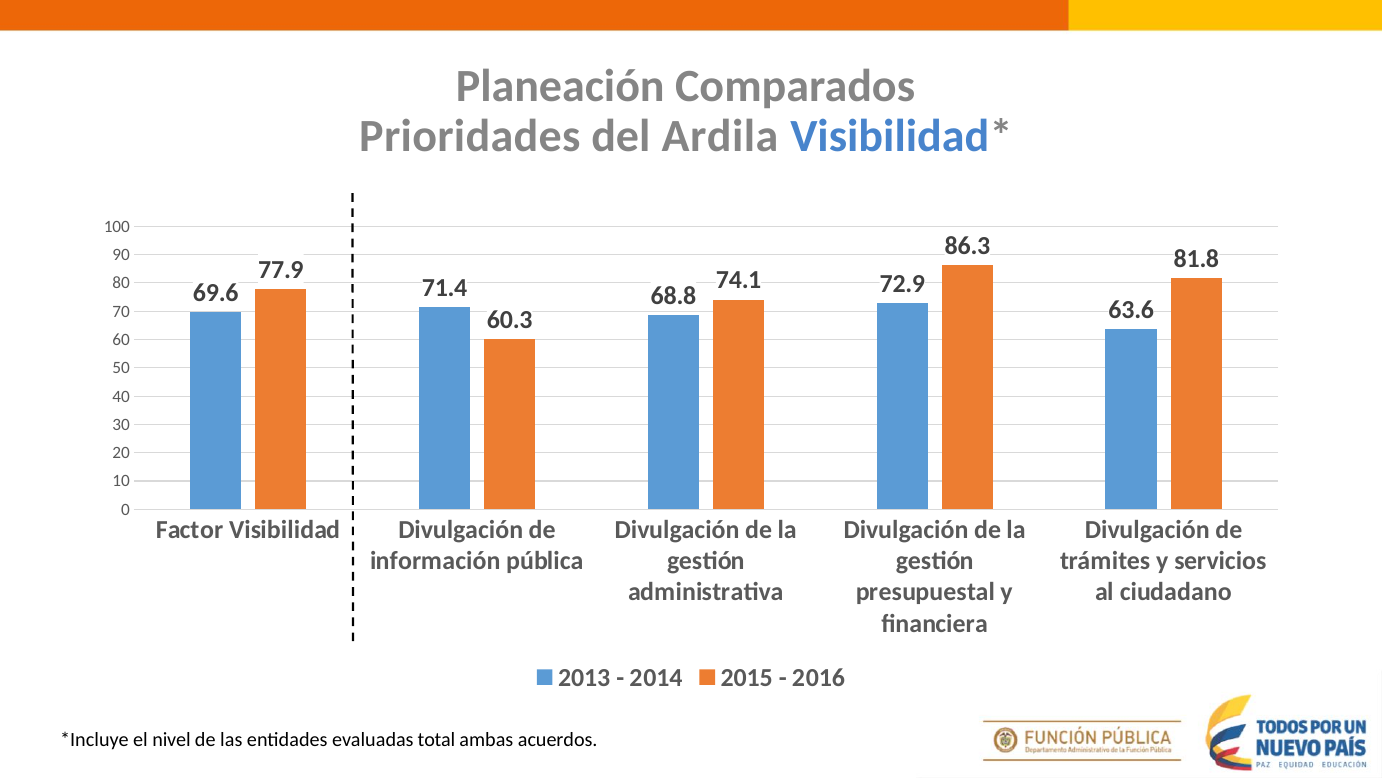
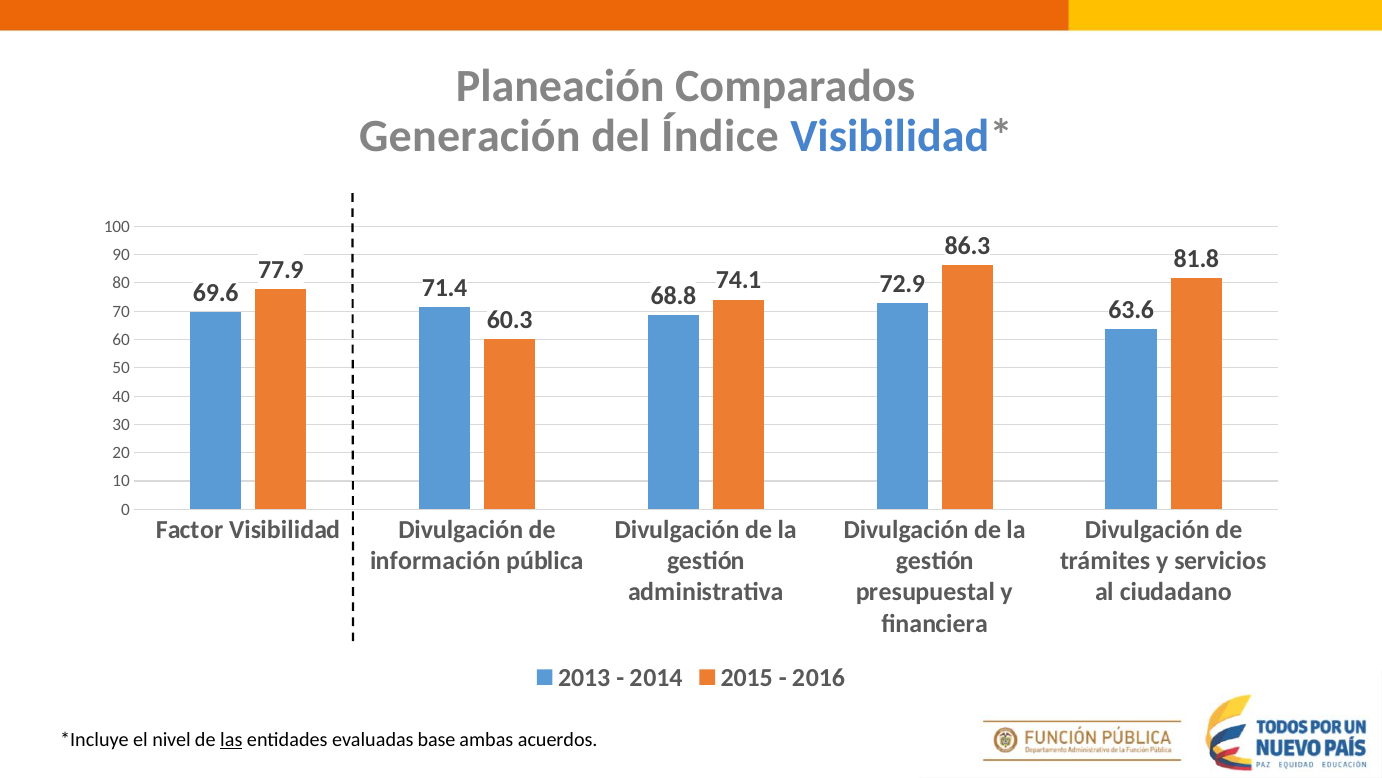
Prioridades: Prioridades -> Generación (470, 136)
Ardila: Ardila -> Índice (720, 136)
las underline: none -> present (231, 739)
total: total -> base (437, 739)
